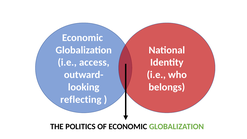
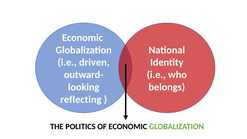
access: access -> driven (94, 62)
